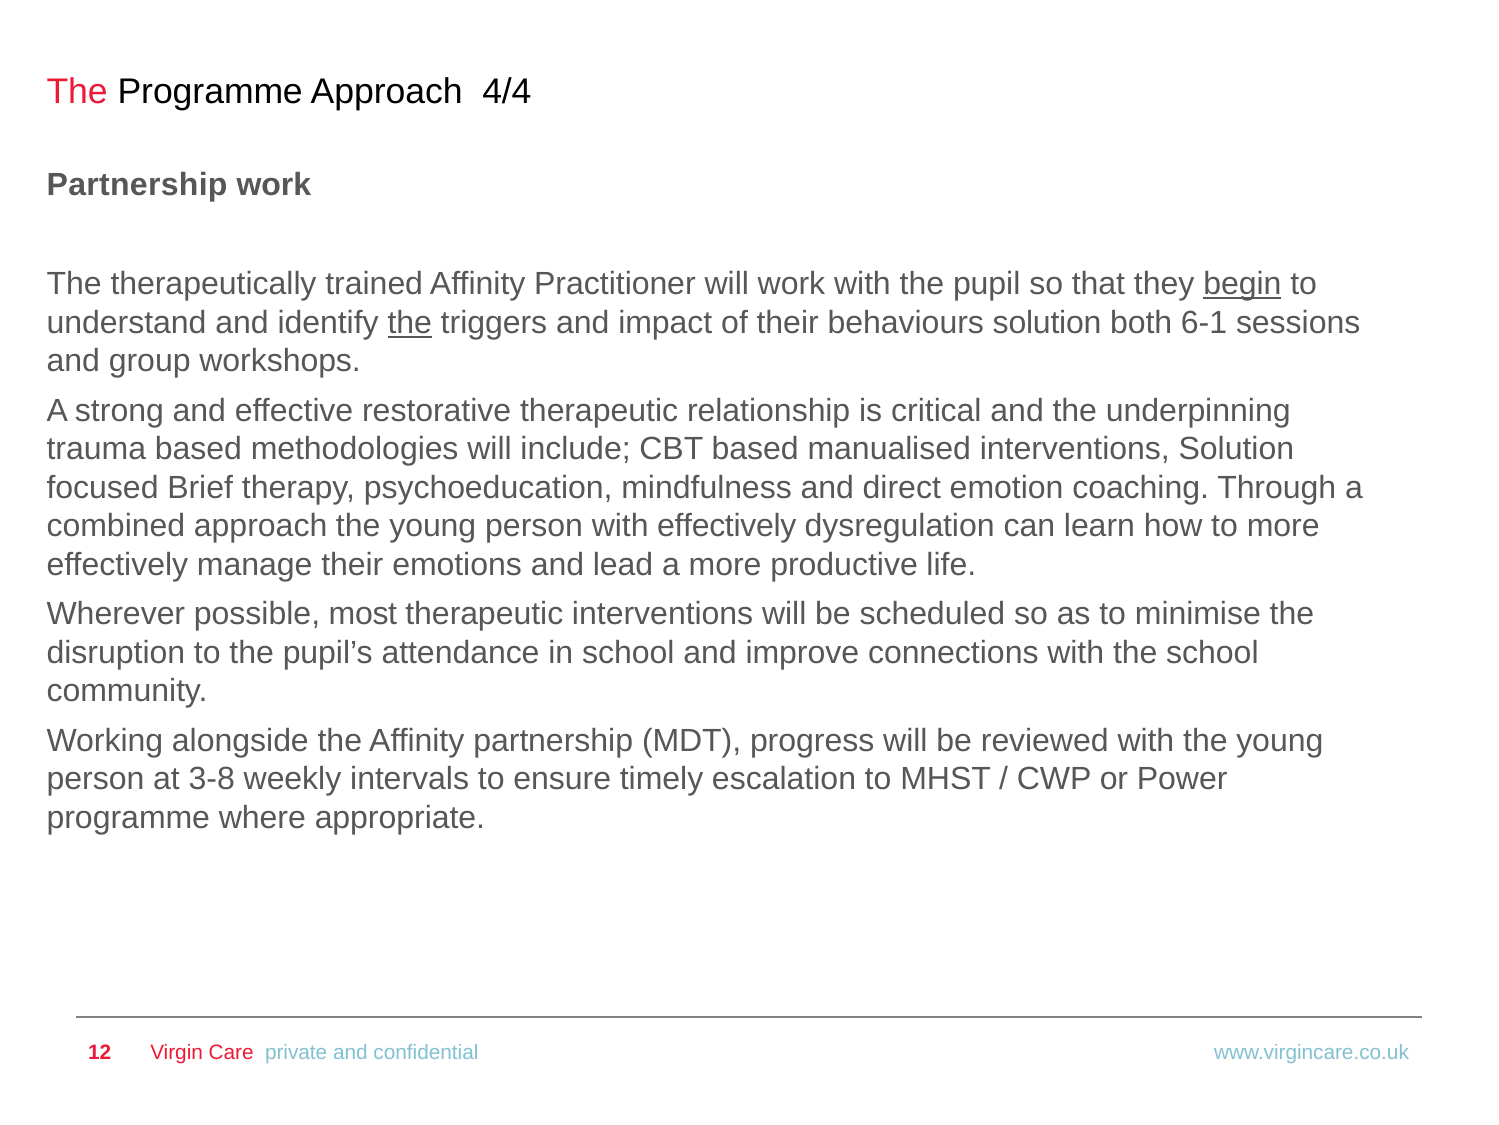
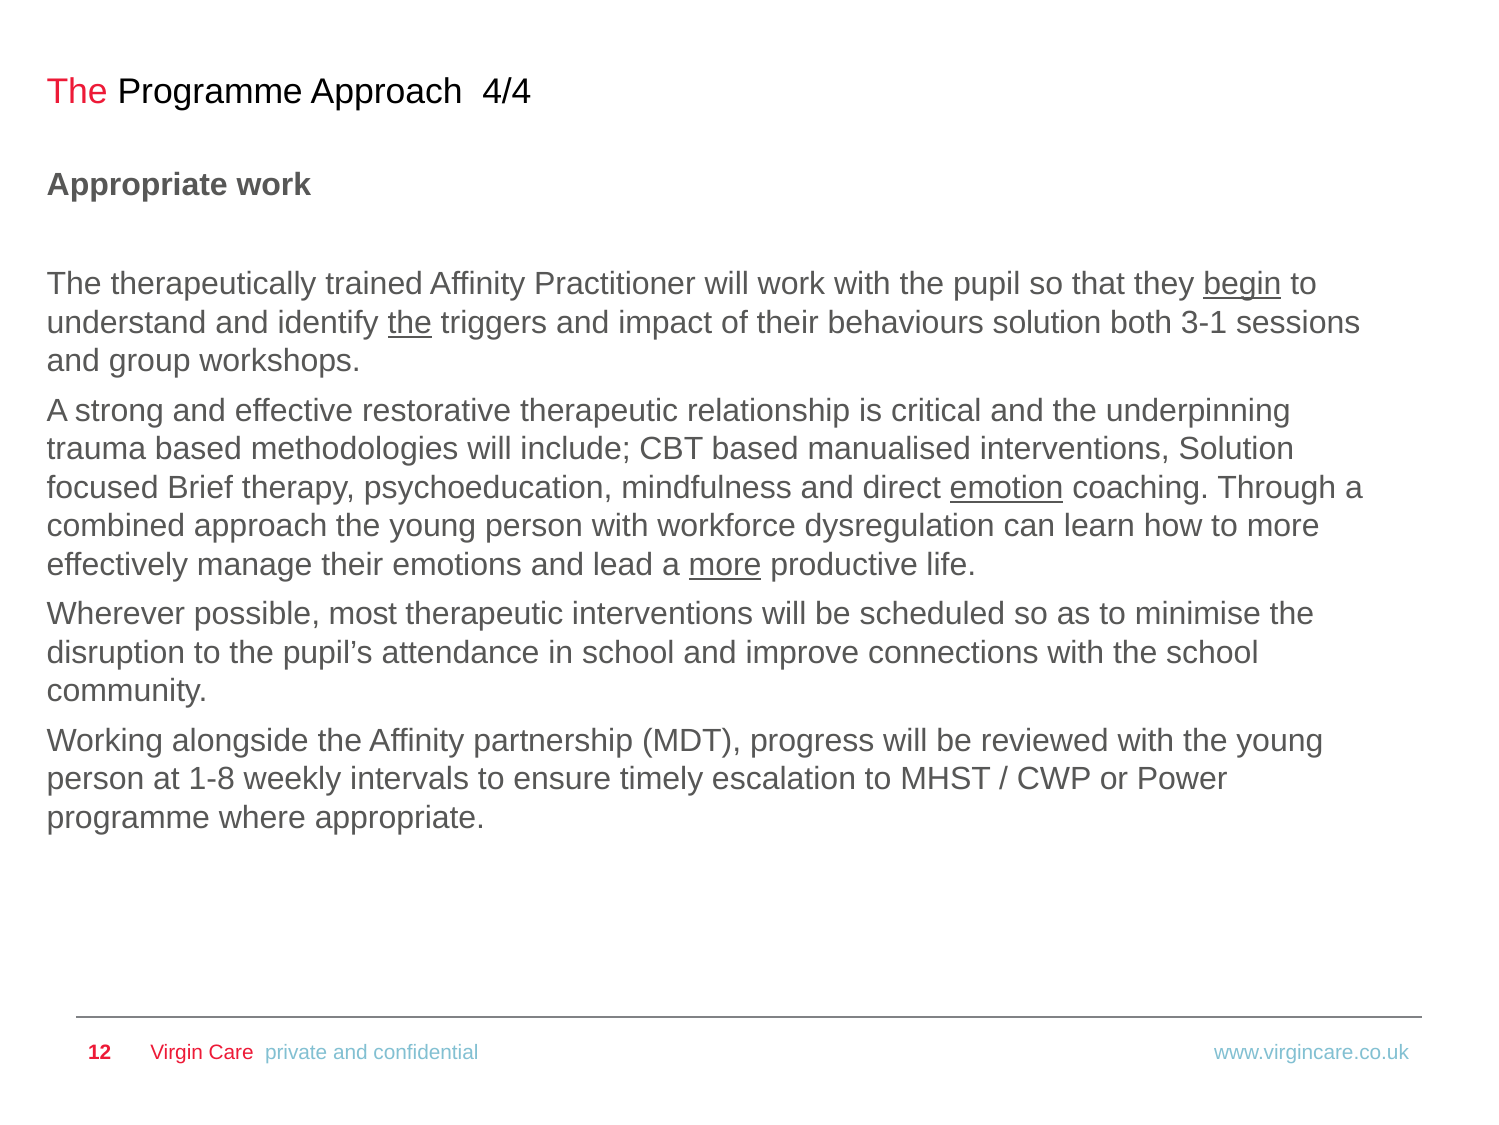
Partnership: Partnership -> Appropriate (137, 185)
6-1: 6-1 -> 3-1 (1204, 323)
emotion underline: none -> present (1007, 488)
with effectively: effectively -> workforce (727, 526)
more underline: none -> present (725, 564)
3-8: 3-8 -> 1-8 (212, 779)
